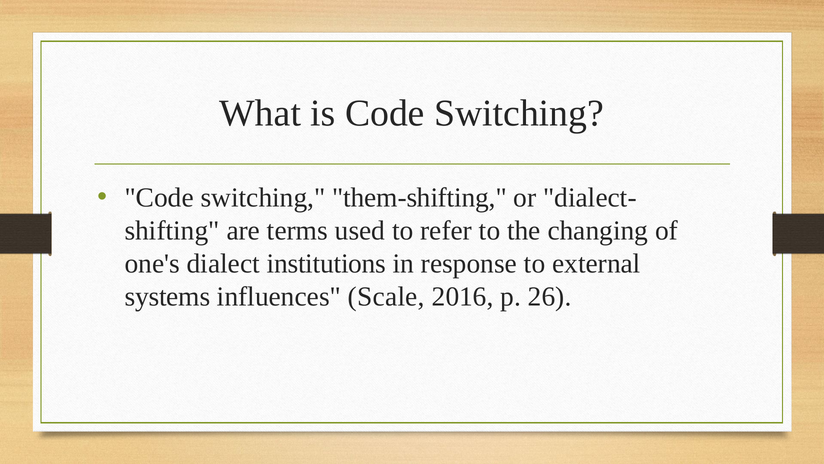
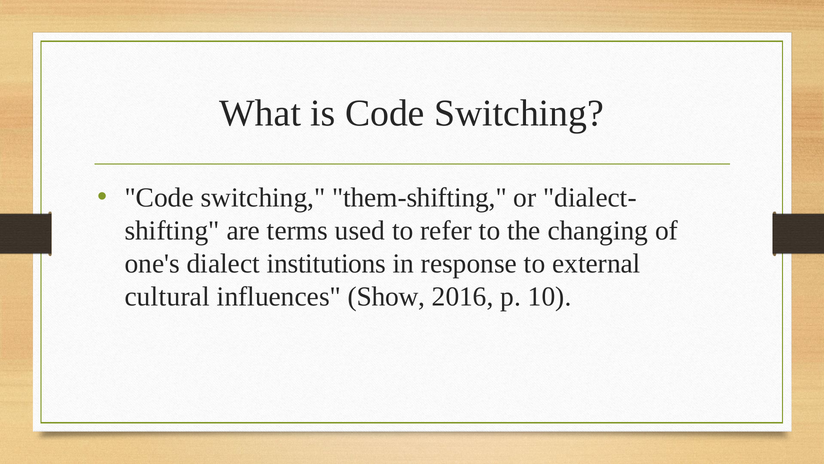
systems: systems -> cultural (167, 296)
Scale: Scale -> Show (386, 296)
26: 26 -> 10 (550, 296)
